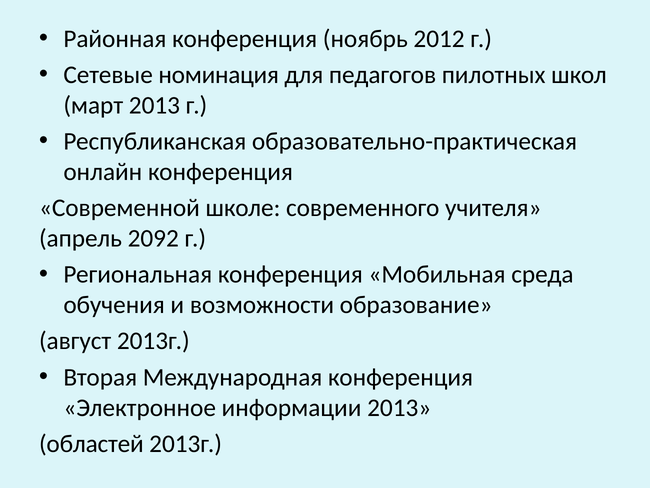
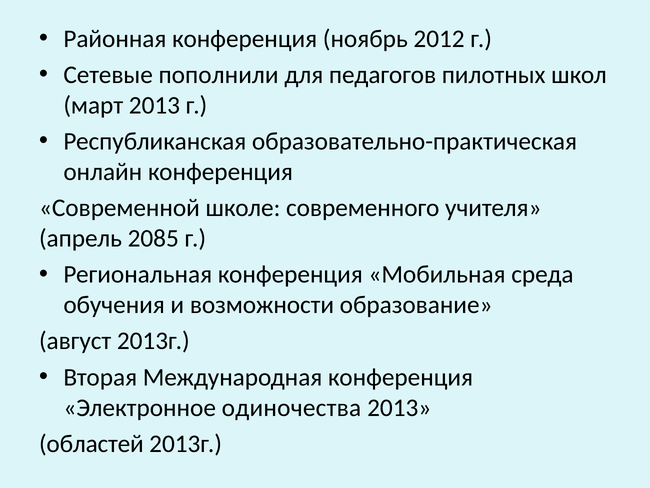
номинация: номинация -> пополнили (219, 75)
2092: 2092 -> 2085 (153, 238)
информации: информации -> одиночества (291, 407)
